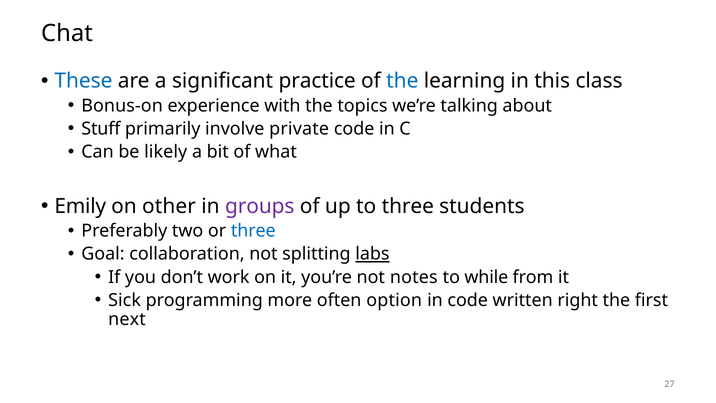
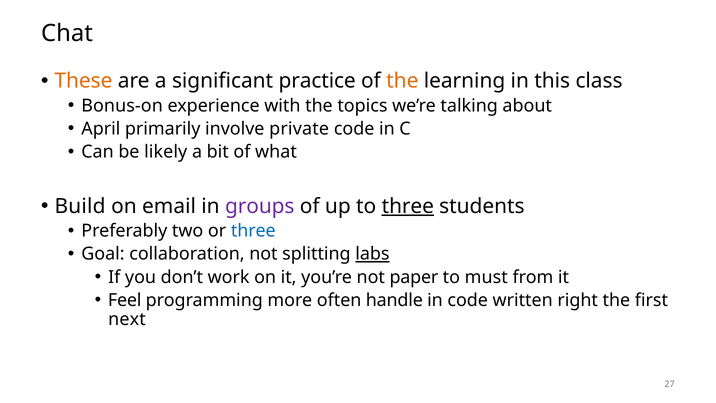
These colour: blue -> orange (83, 81)
the colour: blue -> orange (402, 81)
Stuff: Stuff -> April (101, 129)
Emily: Emily -> Build (80, 206)
other: other -> email (169, 206)
three underline: none -> present (408, 206)
notes: notes -> paper (414, 277)
while: while -> must (486, 277)
Sick: Sick -> Feel (125, 300)
option: option -> handle (394, 300)
